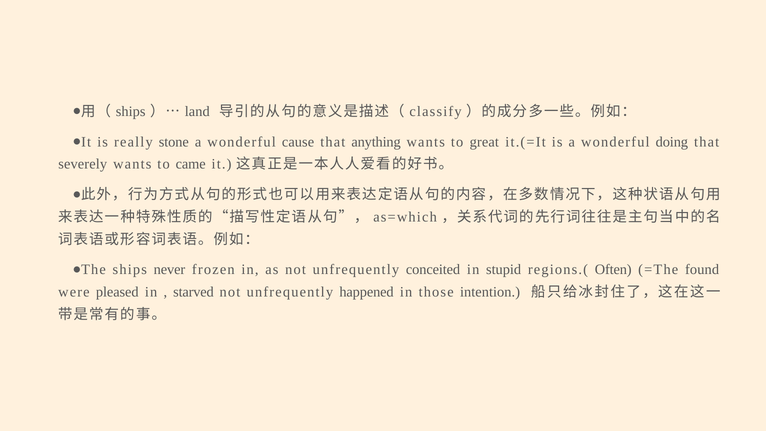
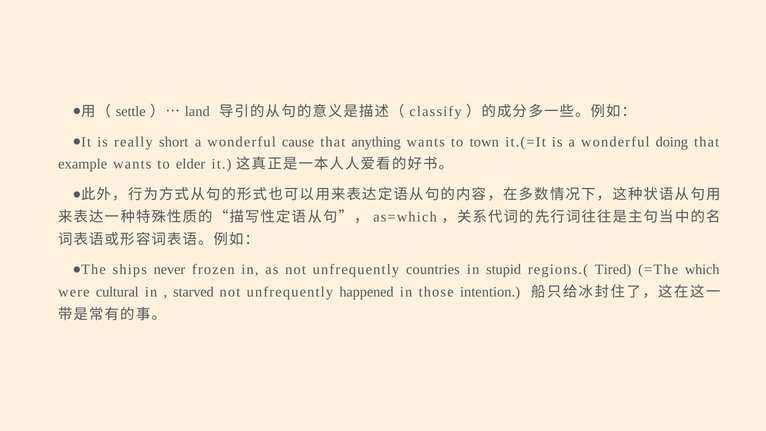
ships: ships -> settle (131, 111)
stone: stone -> short (174, 142)
great: great -> town (484, 142)
severely: severely -> example (83, 164)
came: came -> elder (191, 164)
conceited: conceited -> countries (433, 270)
Often: Often -> Tired (613, 270)
found: found -> which (702, 270)
pleased: pleased -> cultural (117, 292)
